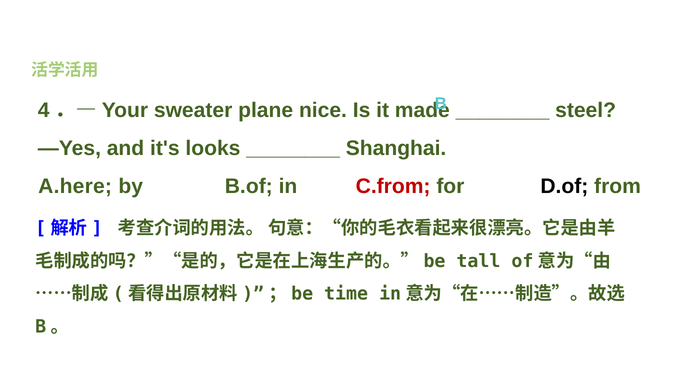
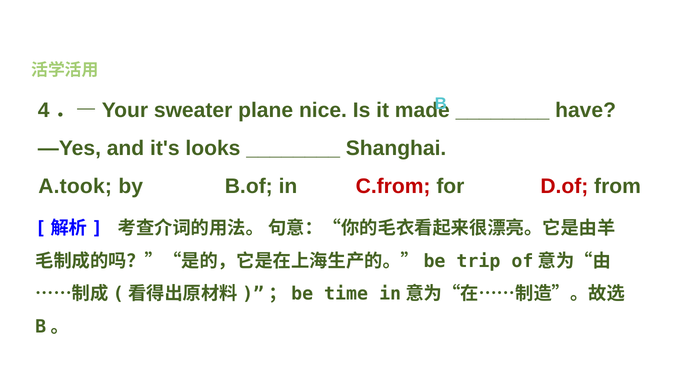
steel: steel -> have (586, 110)
A.here: A.here -> A.took (75, 186)
D.of colour: black -> red (564, 186)
tall: tall -> trip (478, 261)
